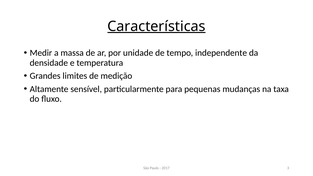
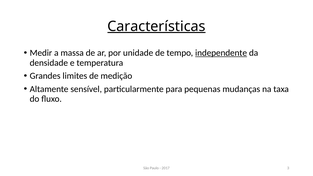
independente underline: none -> present (221, 53)
